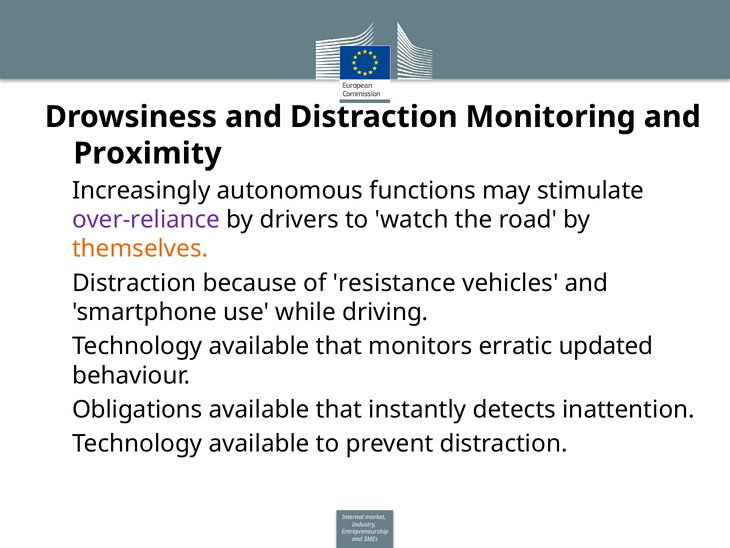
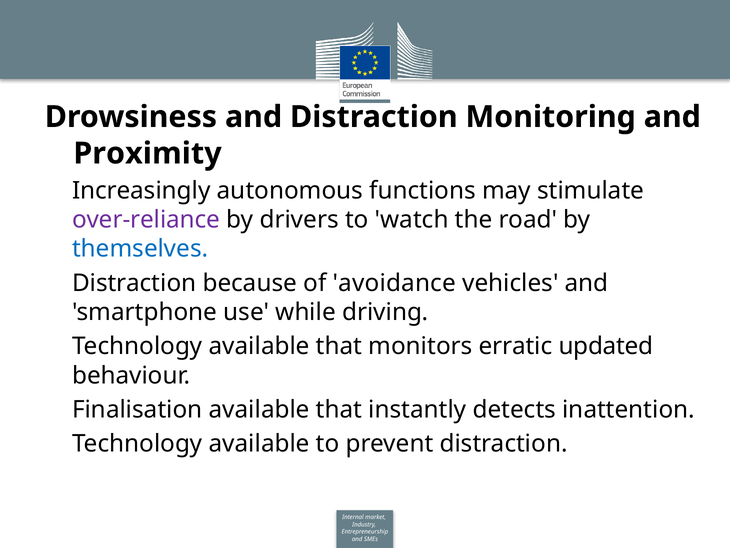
themselves colour: orange -> blue (140, 249)
resistance: resistance -> avoidance (394, 283)
Obligations: Obligations -> Finalisation (137, 409)
